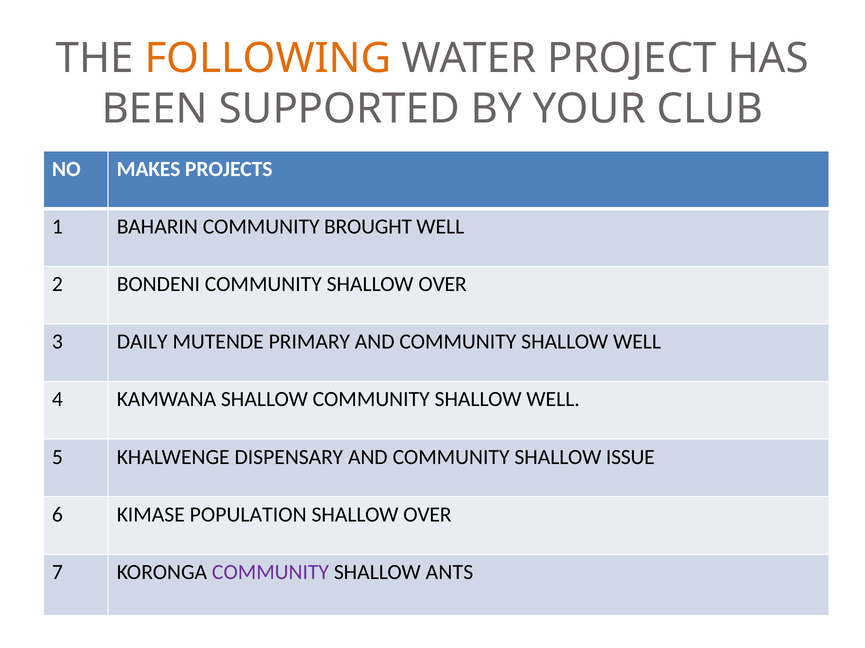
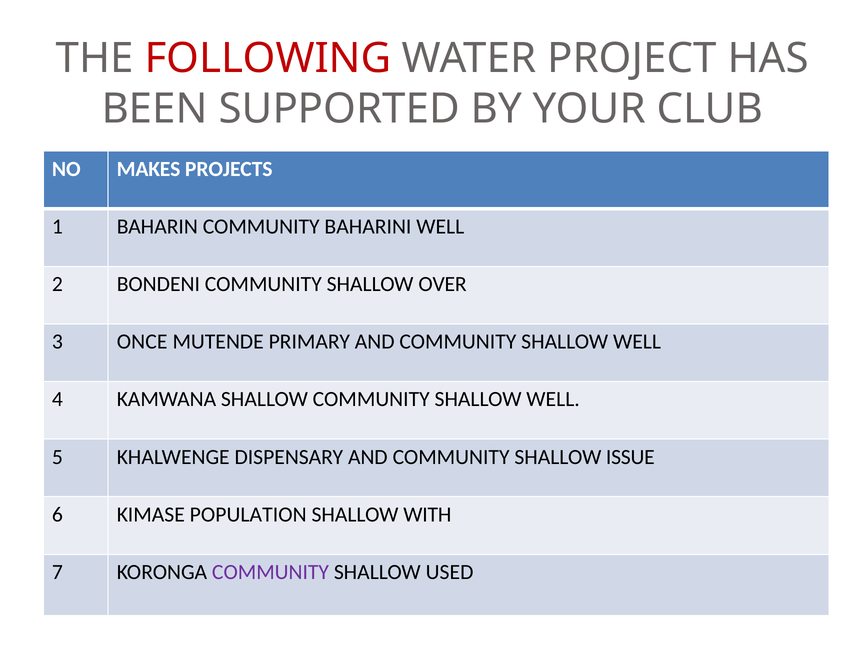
FOLLOWING colour: orange -> red (268, 58)
BROUGHT: BROUGHT -> BAHARINI (368, 227)
DAILY: DAILY -> ONCE (142, 342)
OVER: OVER -> WITH (427, 515)
ANTS: ANTS -> USED (450, 573)
